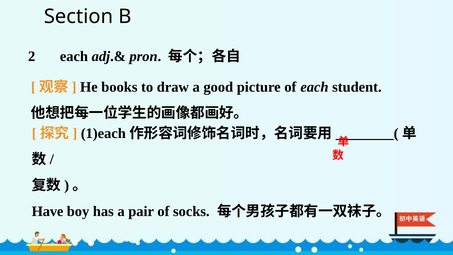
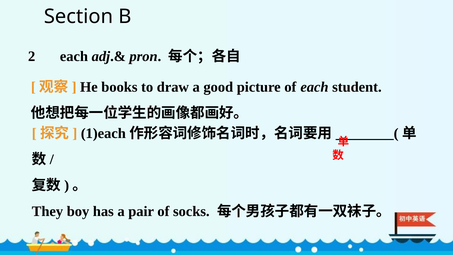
Have: Have -> They (47, 211)
